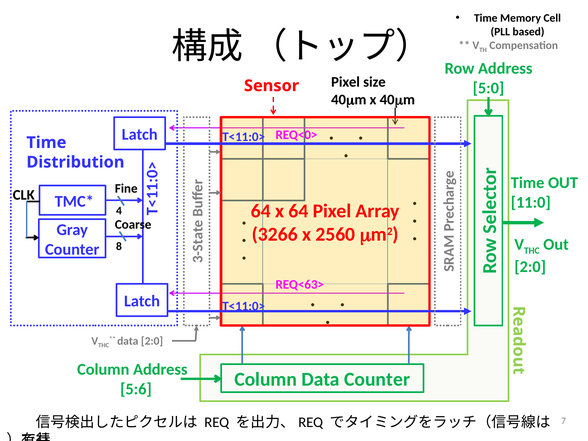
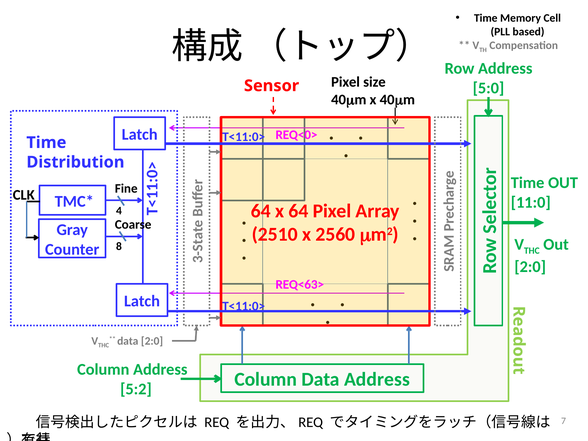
3266: 3266 -> 2510 (275, 234)
Data Counter: Counter -> Address (377, 380)
5:6: 5:6 -> 5:2 (136, 389)
